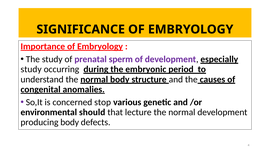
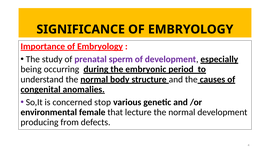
study: study -> being (31, 69)
should: should -> female (92, 112)
producing body: body -> from (70, 122)
